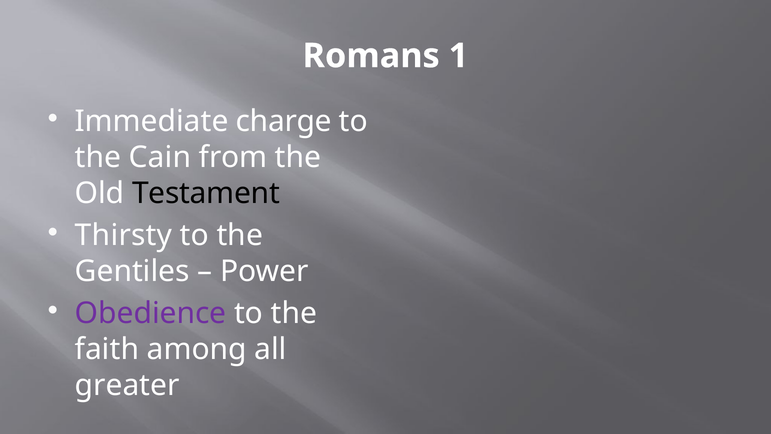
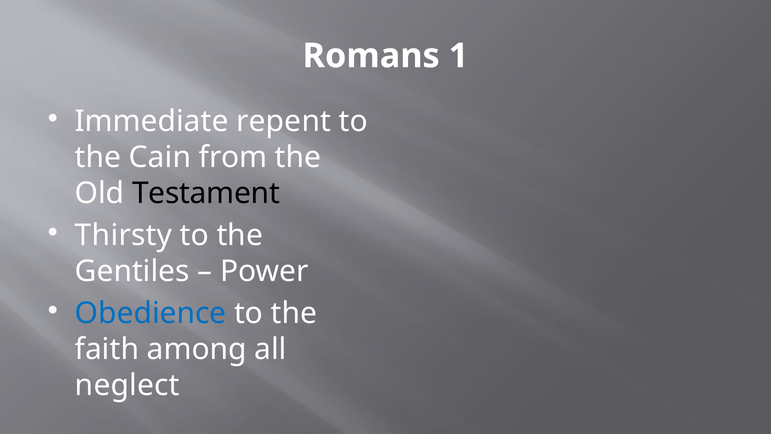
charge: charge -> repent (284, 121)
Obedience colour: purple -> blue (151, 313)
greater: greater -> neglect (127, 385)
